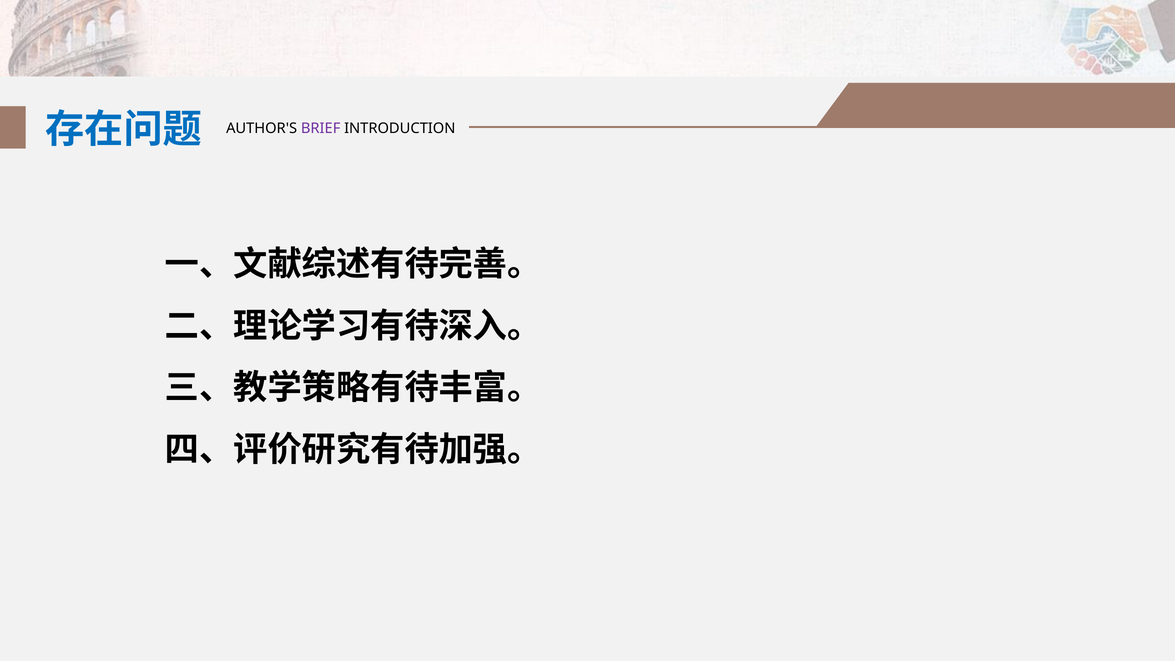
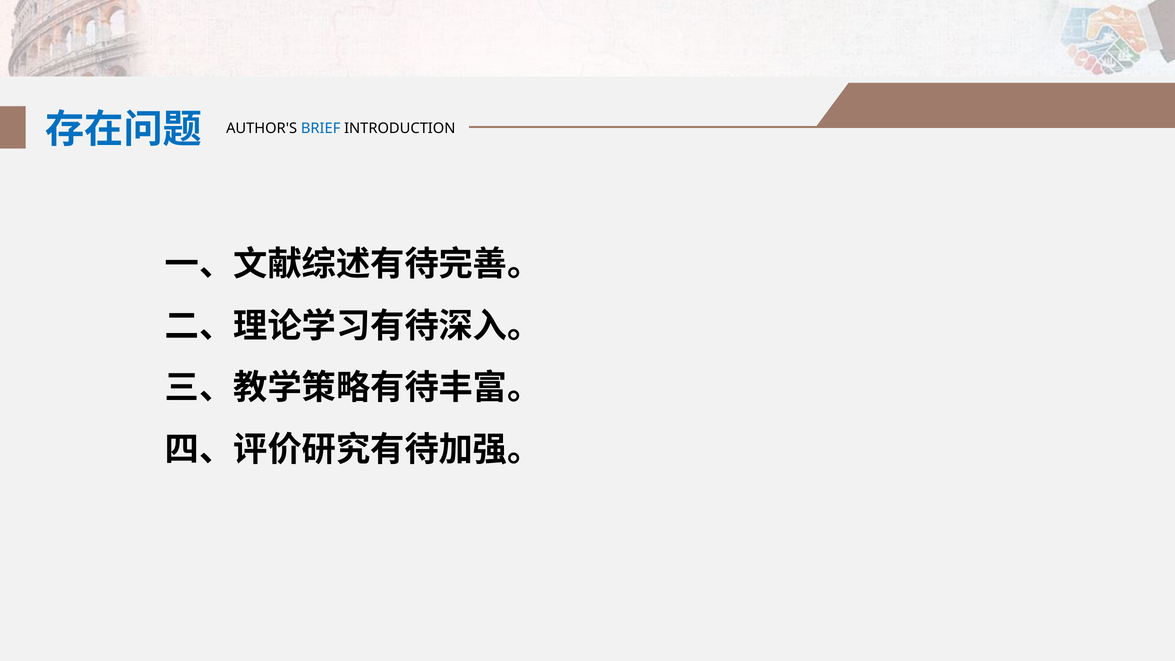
BRIEF colour: purple -> blue (321, 128)
